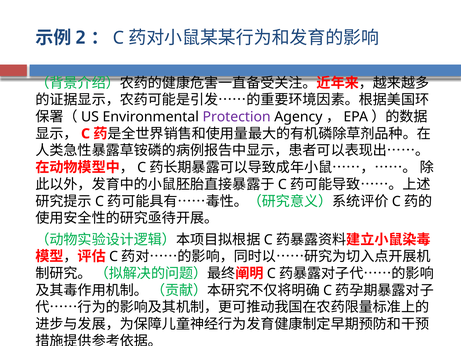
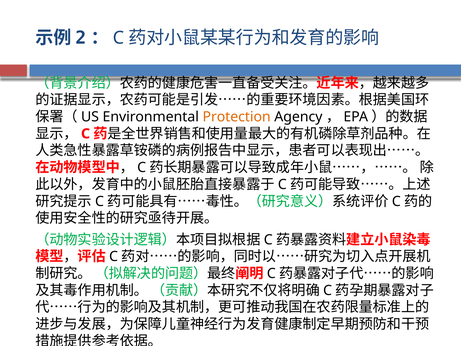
Protection colour: purple -> orange (237, 117)
